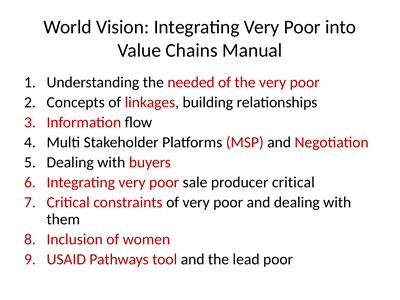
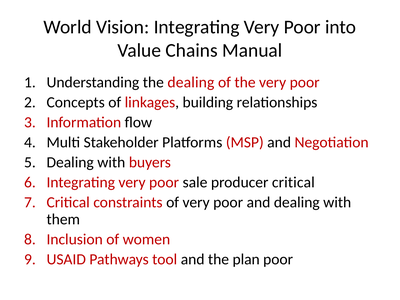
the needed: needed -> dealing (191, 82)
lead: lead -> plan (246, 259)
